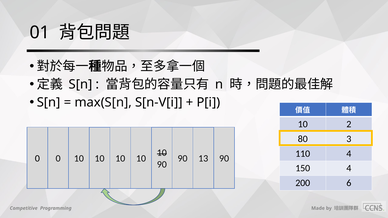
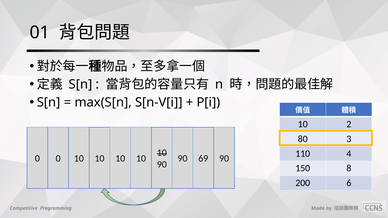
13: 13 -> 69 (203, 159)
150 4: 4 -> 8 (349, 168)
